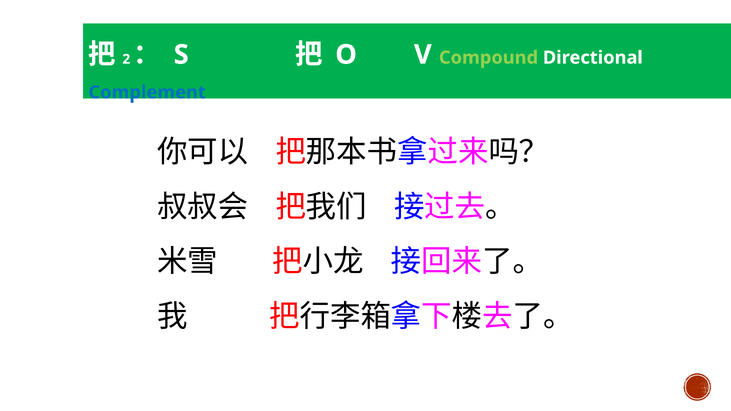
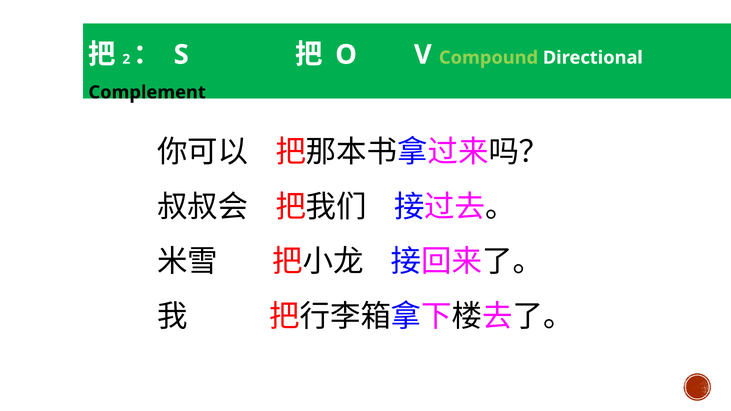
Complement colour: blue -> black (147, 92)
